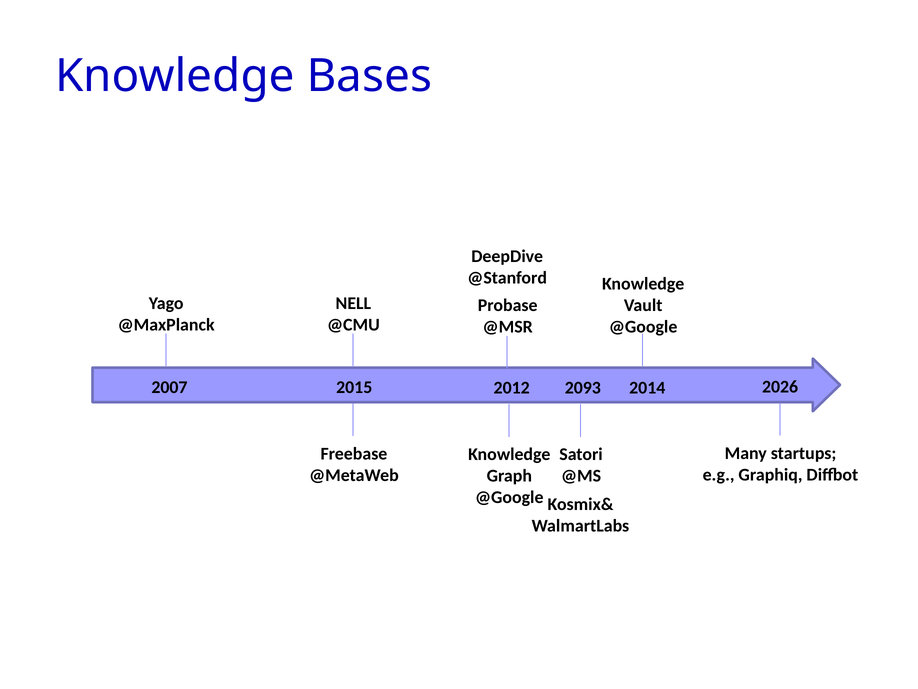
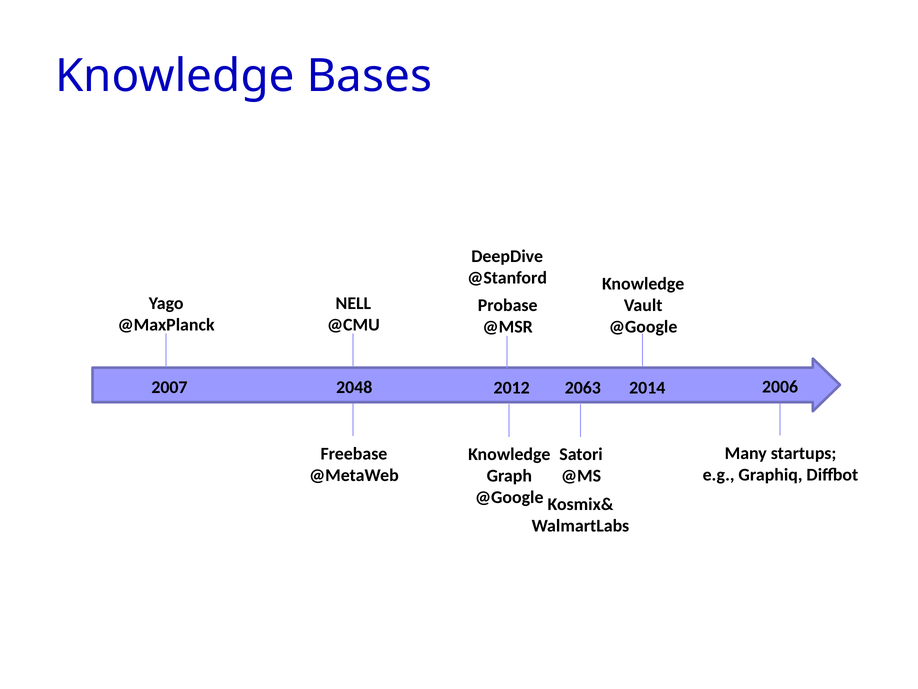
2026: 2026 -> 2006 (780, 387)
2015: 2015 -> 2048 (354, 387)
2093: 2093 -> 2063 (583, 388)
